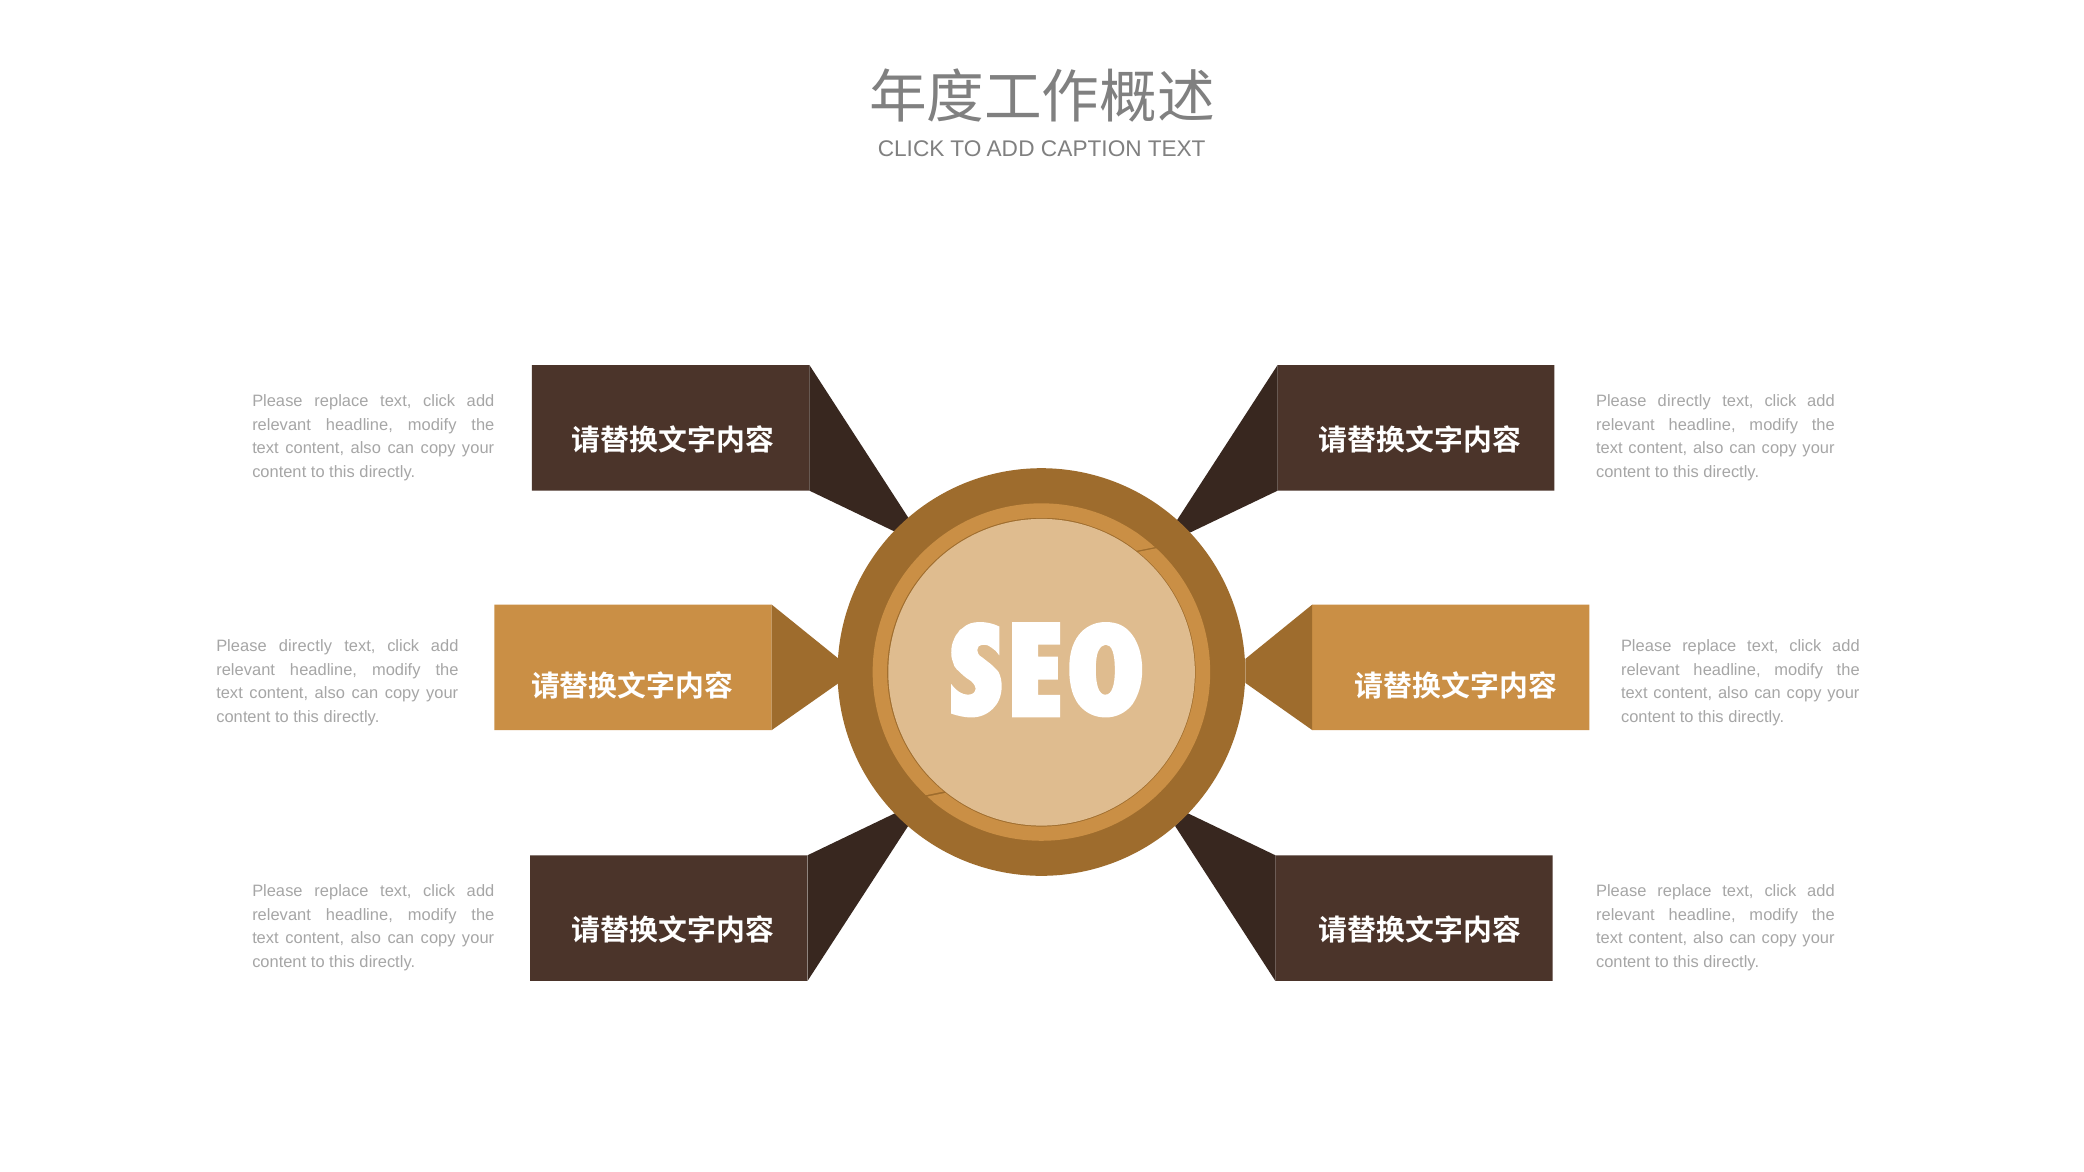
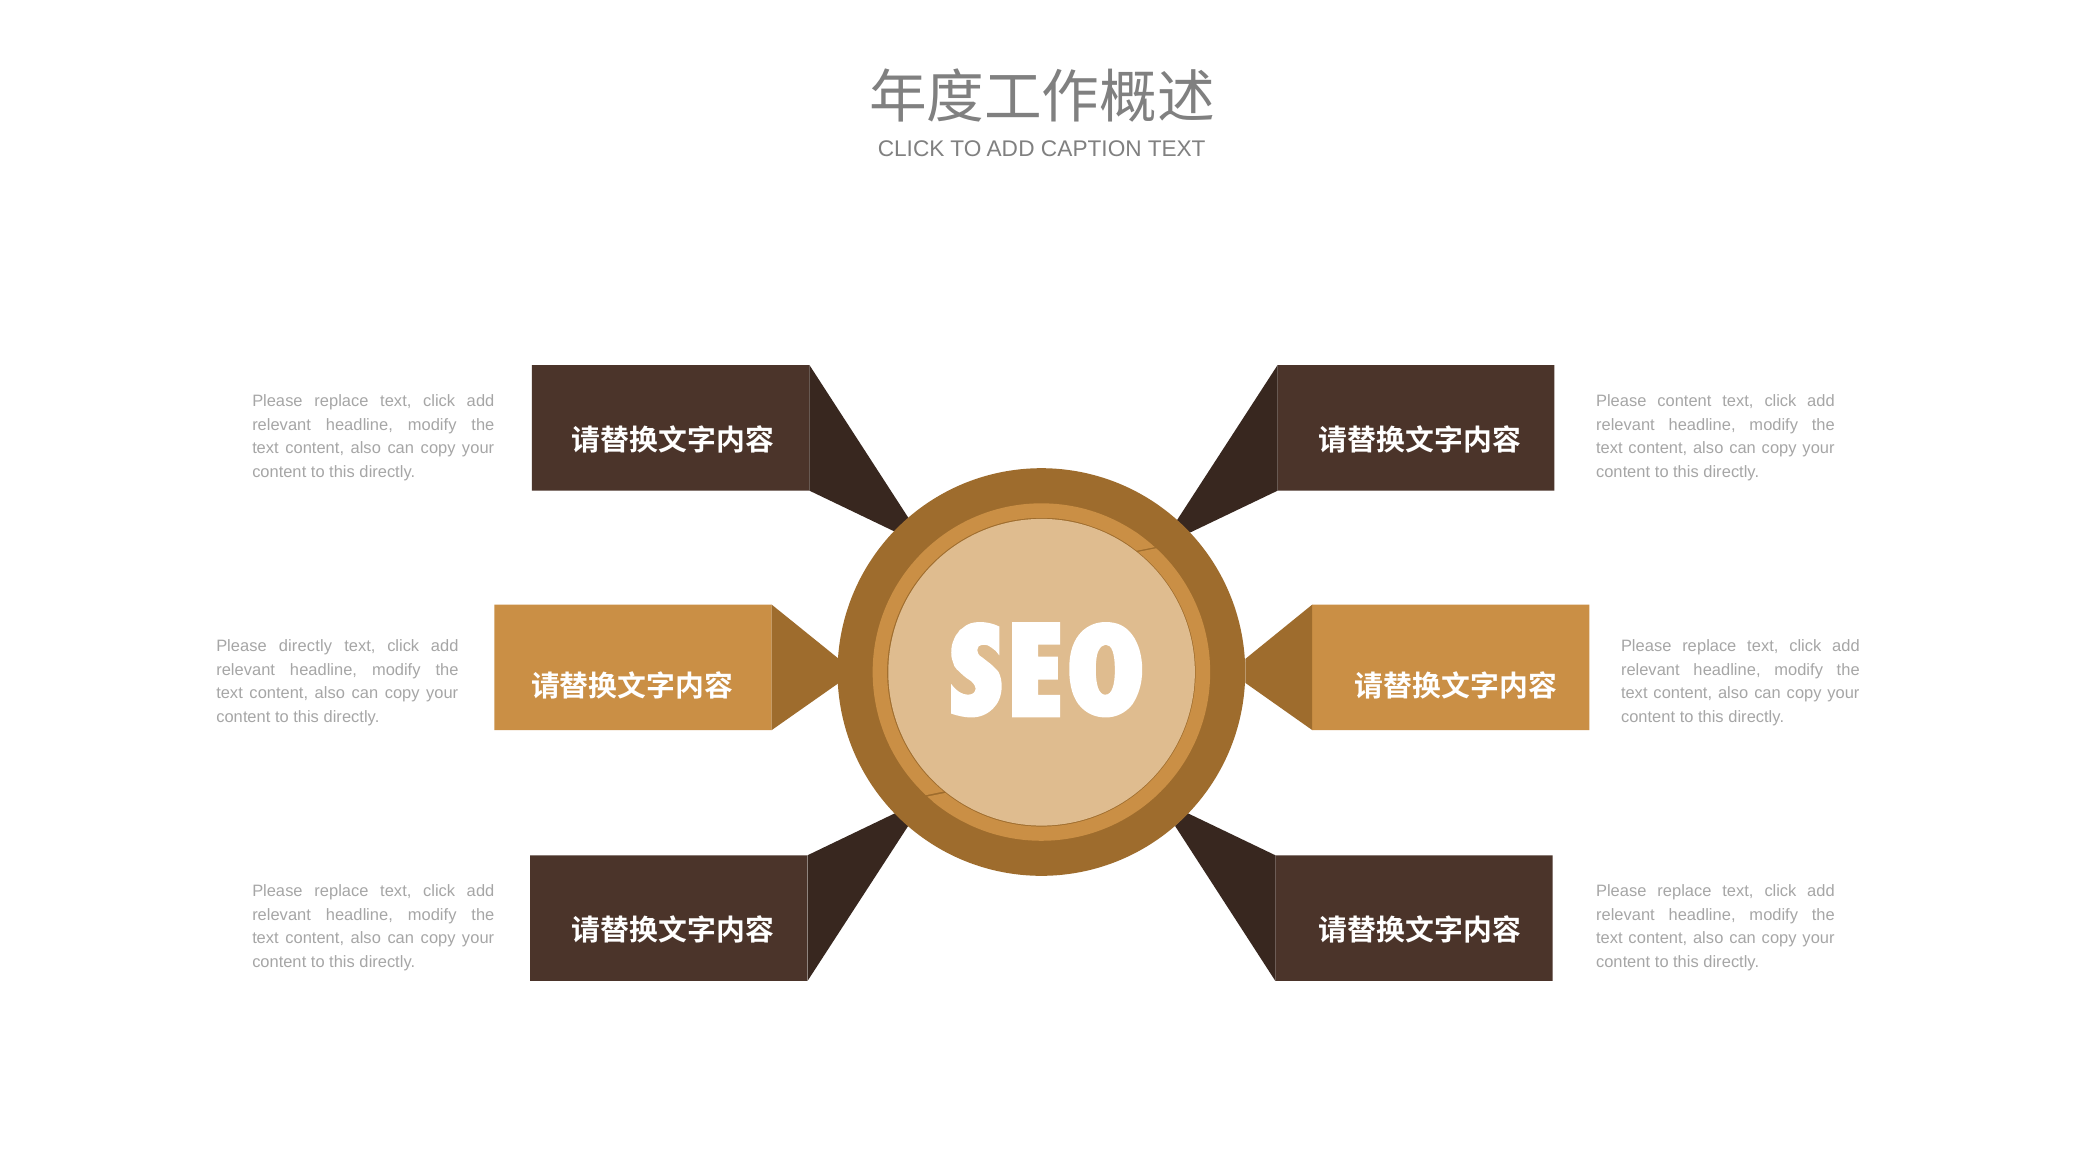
directly: directly -> content (1684, 401)
